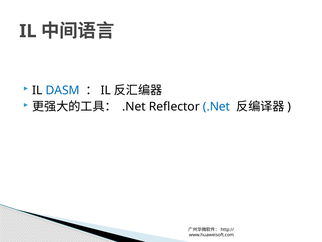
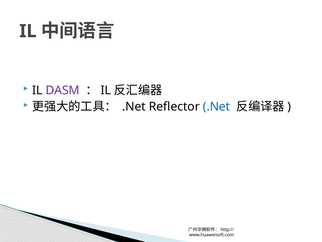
DASM colour: blue -> purple (63, 90)
